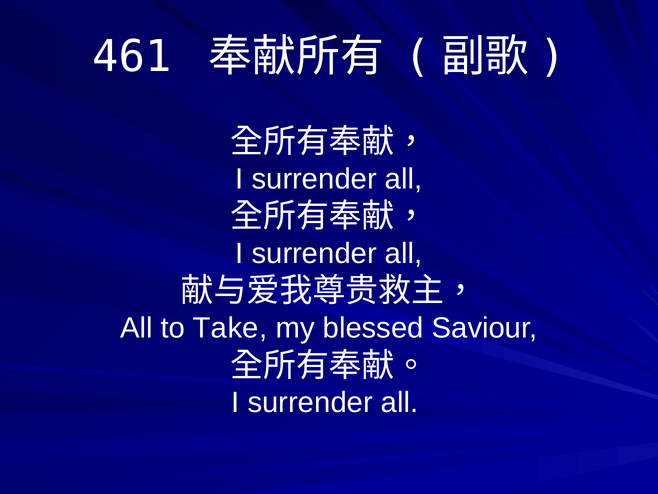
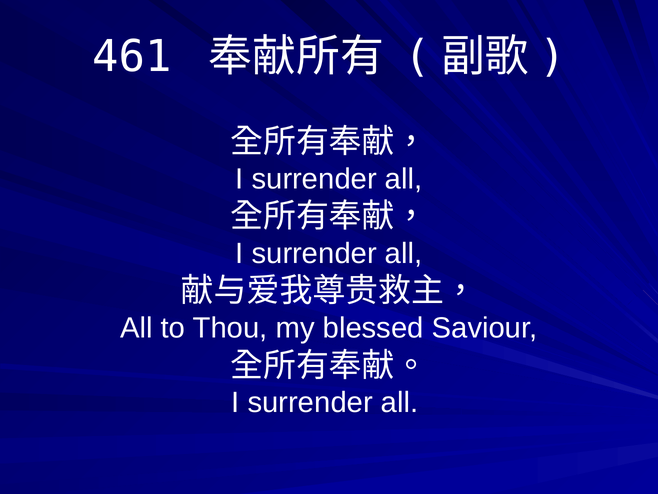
Take: Take -> Thou (230, 328)
